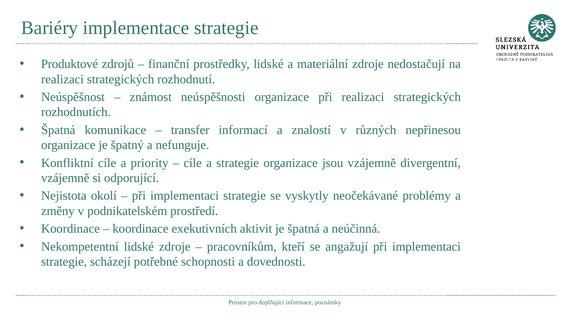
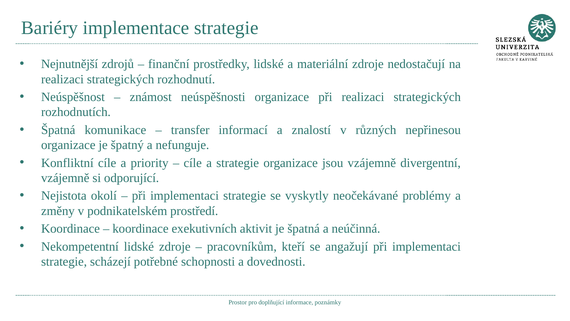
Produktové: Produktové -> Nejnutnější (70, 64)
